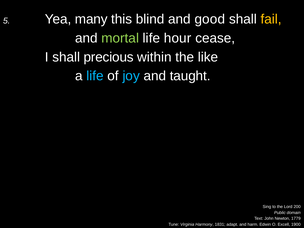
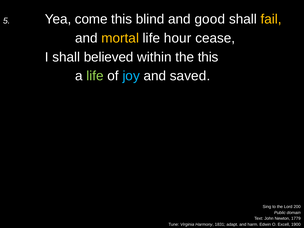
many: many -> come (91, 19)
mortal colour: light green -> yellow (120, 38)
precious: precious -> believed (109, 57)
the like: like -> this (208, 57)
life colour: light blue -> light green (95, 76)
taught: taught -> saved (190, 76)
